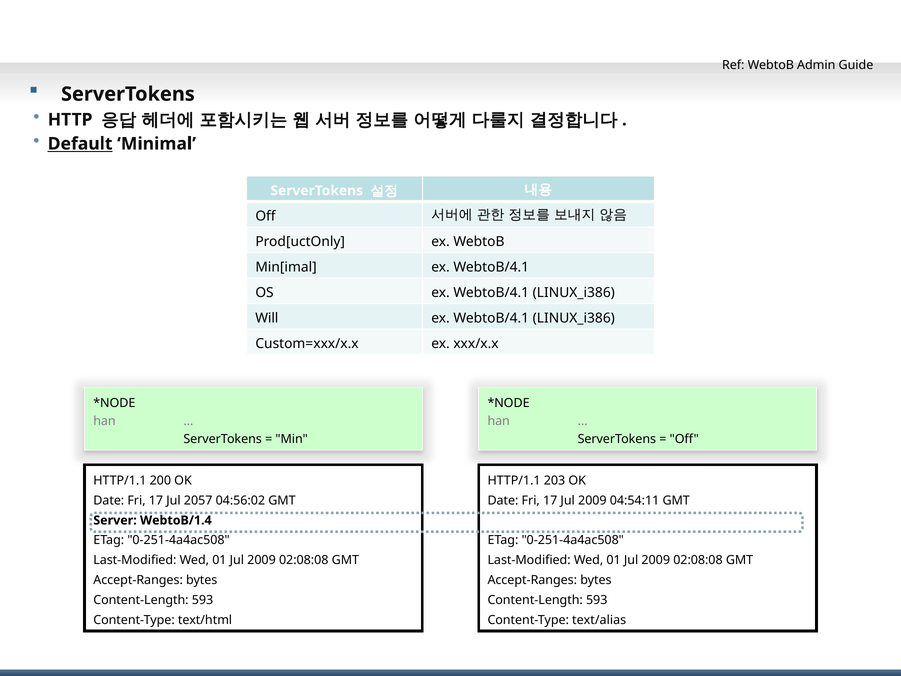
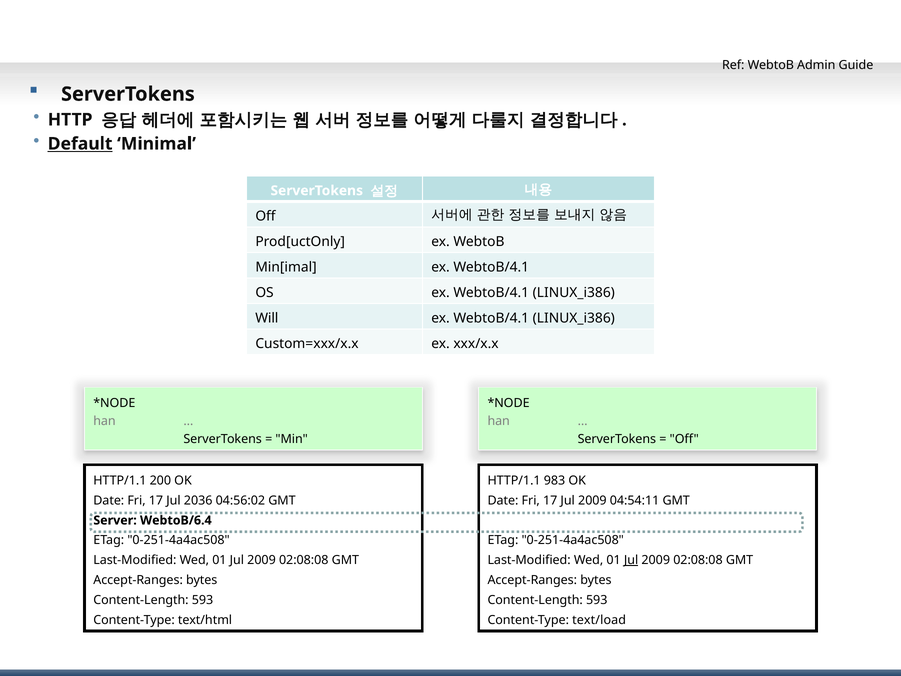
203: 203 -> 983 (555, 480)
2057: 2057 -> 2036 (198, 500)
WebtoB/1.4: WebtoB/1.4 -> WebtoB/6.4 (176, 520)
Jul underline: none -> present (631, 560)
text/alias: text/alias -> text/load (599, 620)
